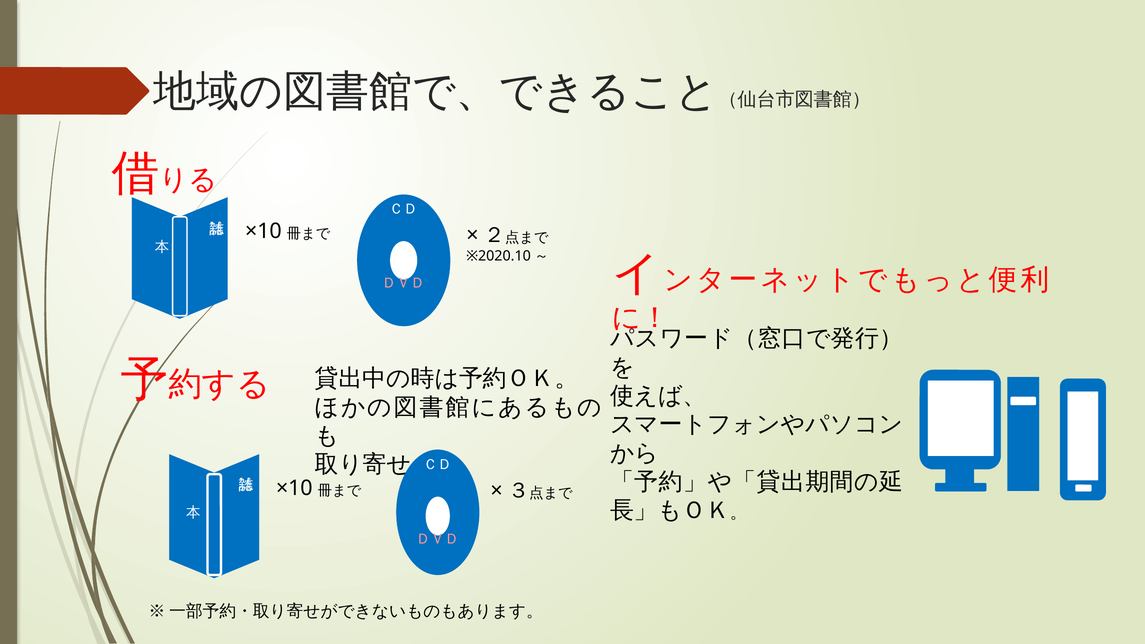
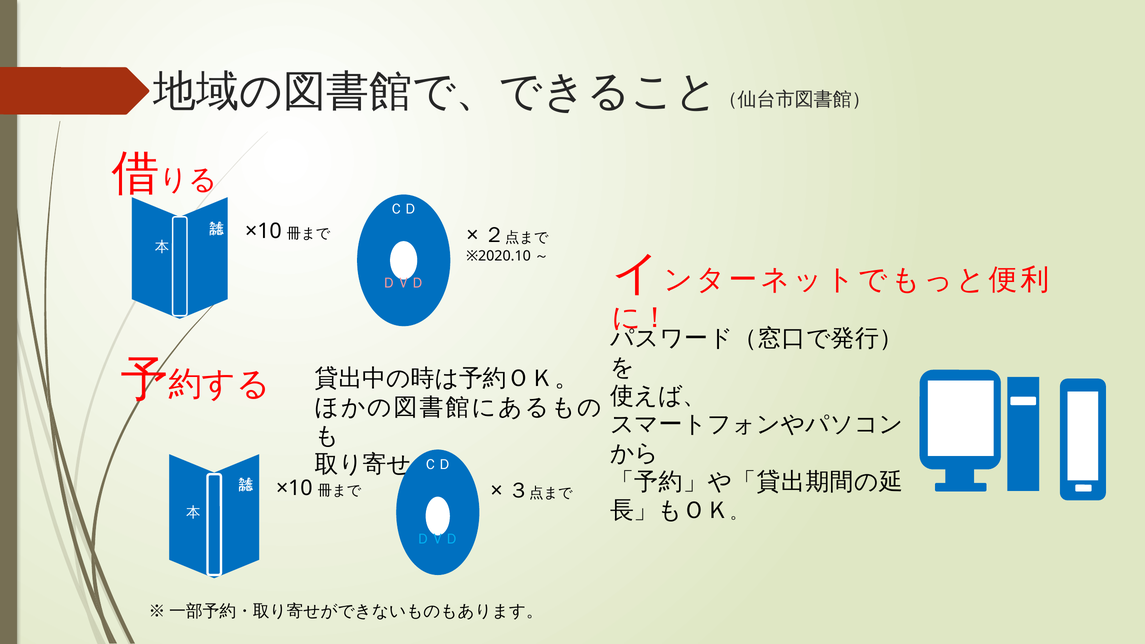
ＤＶＤ colour: pink -> light blue (438, 539)
